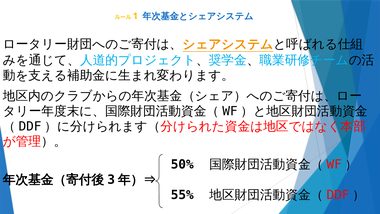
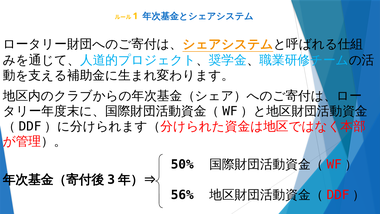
55%: 55% -> 56% (182, 195)
